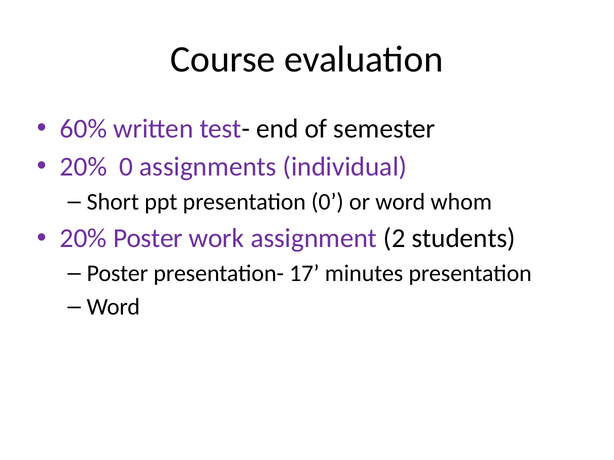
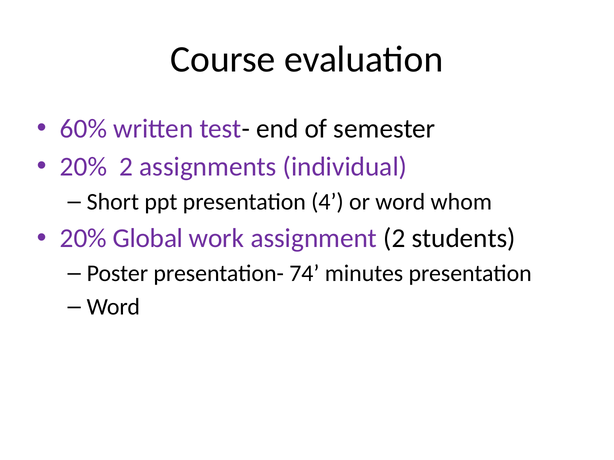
20% 0: 0 -> 2 (126, 167)
presentation 0: 0 -> 4 (327, 202)
20% Poster: Poster -> Global (148, 239)
17: 17 -> 74 (304, 274)
